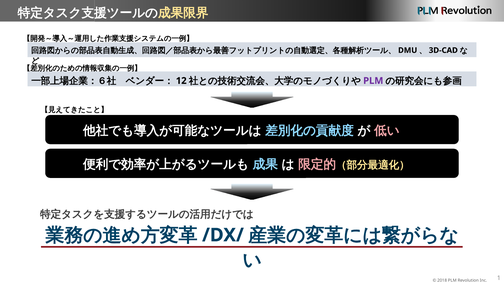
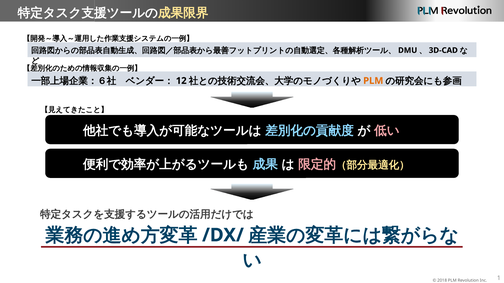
PLM colour: purple -> orange (373, 81)
